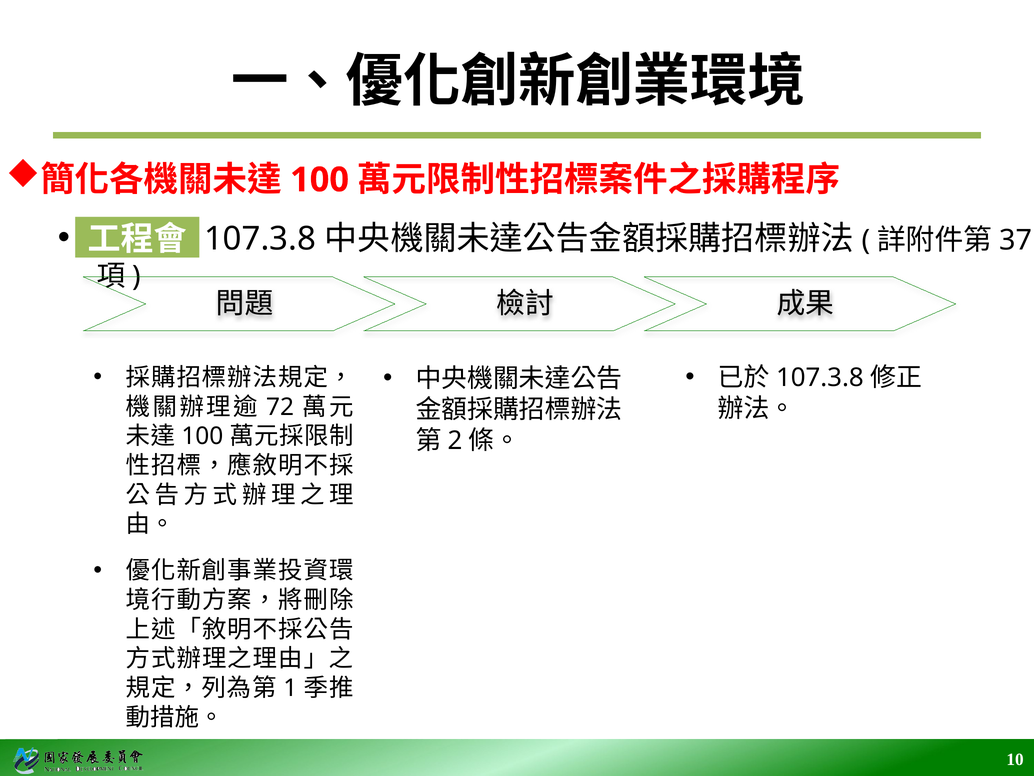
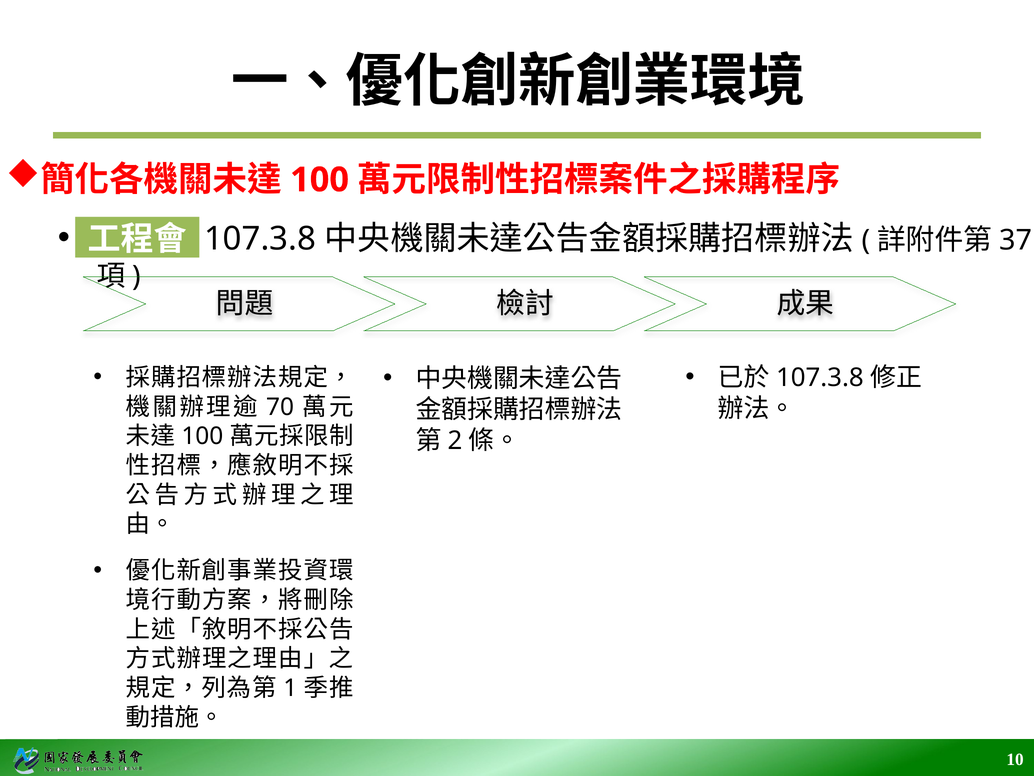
72: 72 -> 70 (280, 407)
